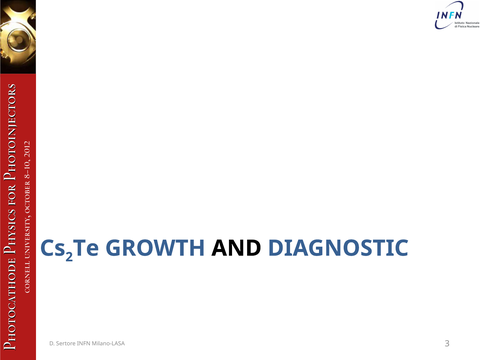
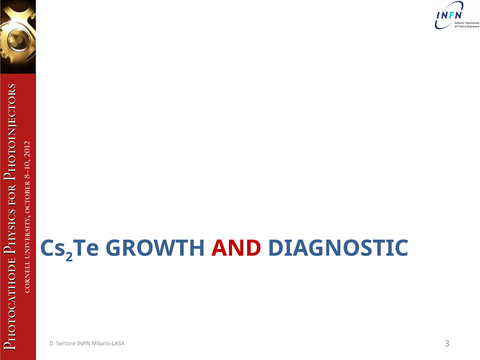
AND colour: black -> red (237, 248)
